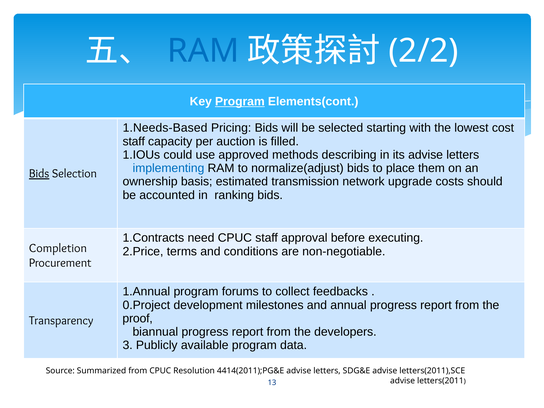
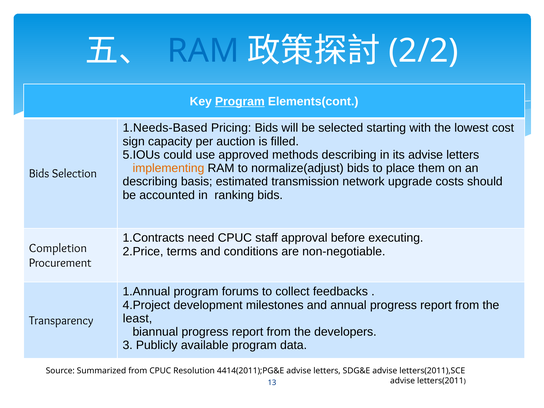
staff: staff -> sign (134, 141)
1.IOUs: 1.IOUs -> 5.IOUs (141, 155)
implementing colour: blue -> orange (168, 168)
Bids underline: present -> none (39, 174)
ownership: ownership -> describing (150, 182)
0.Project: 0.Project -> 4.Project (146, 305)
proof: proof -> least (138, 318)
